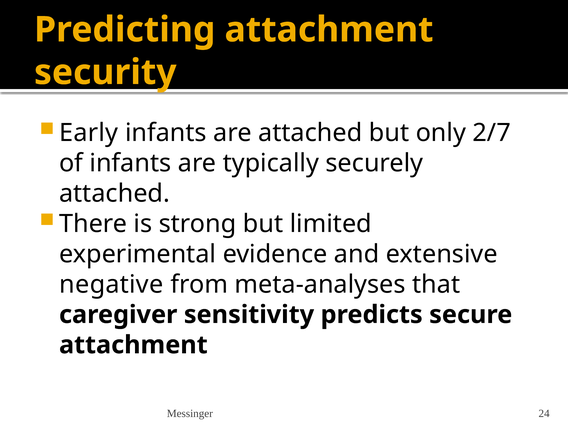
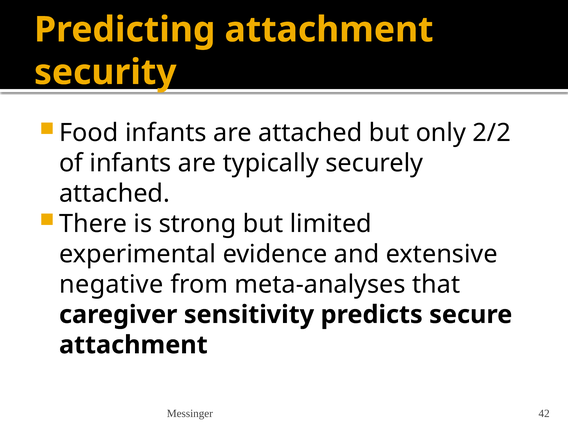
Early: Early -> Food (89, 133)
2/7: 2/7 -> 2/2 (492, 133)
24: 24 -> 42 (544, 413)
